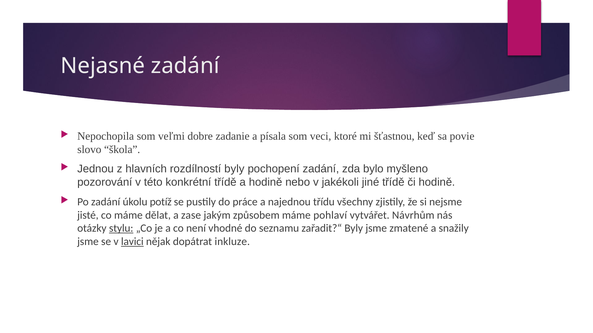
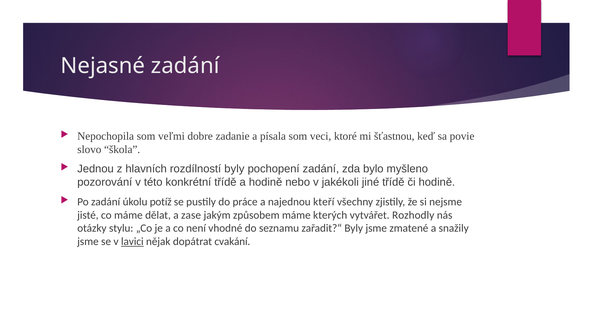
třídu: třídu -> kteří (324, 202)
pohlaví: pohlaví -> kterých (330, 215)
Návrhům: Návrhům -> Rozhodly (413, 215)
stylu underline: present -> none (121, 229)
inkluze: inkluze -> cvakání (232, 242)
